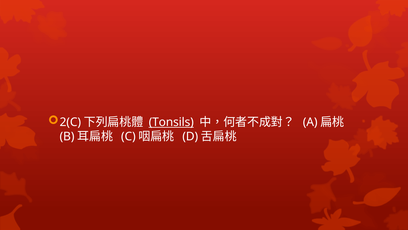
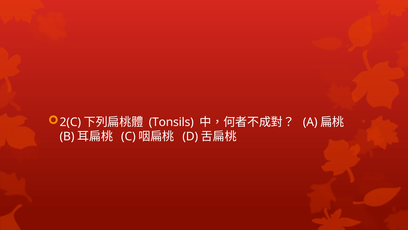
Tonsils underline: present -> none (171, 122)
